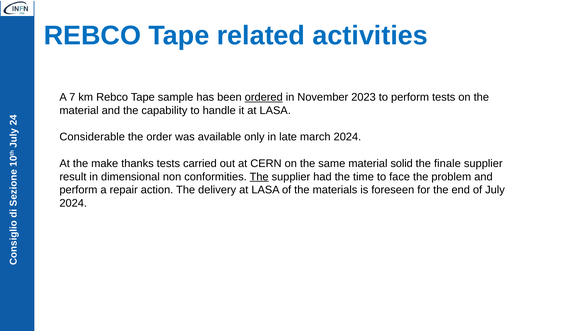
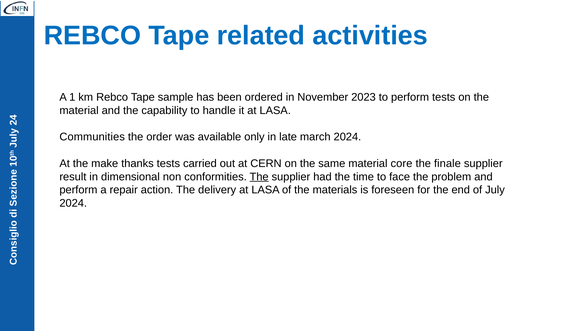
A 7: 7 -> 1 (72, 97)
ordered underline: present -> none (264, 97)
Considerable: Considerable -> Communities (92, 137)
solid: solid -> core (402, 163)
